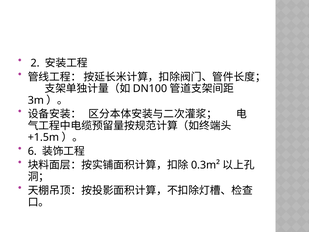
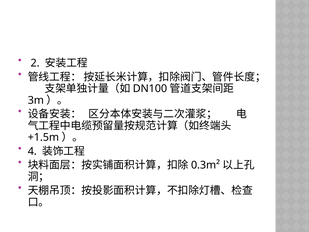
6: 6 -> 4 (32, 151)
